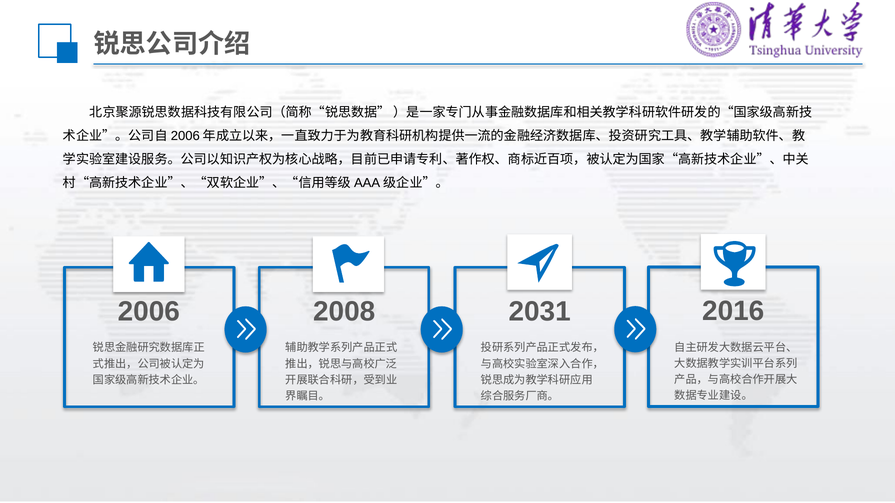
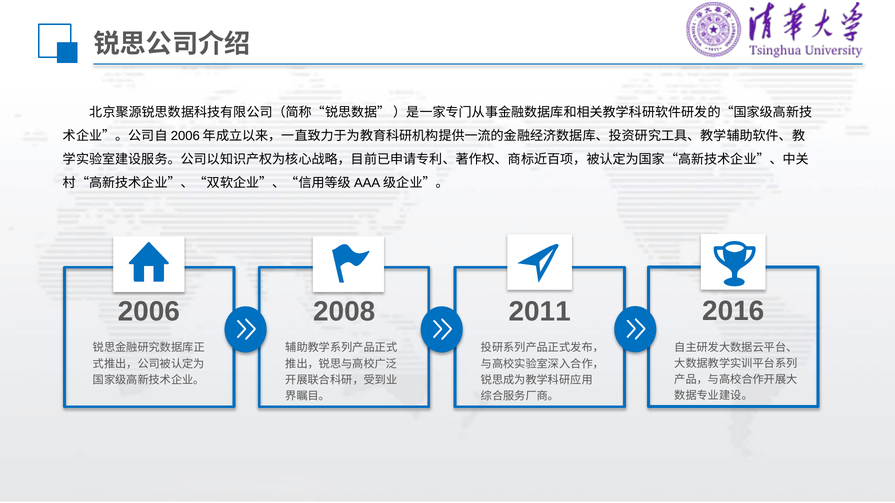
2031: 2031 -> 2011 (540, 312)
